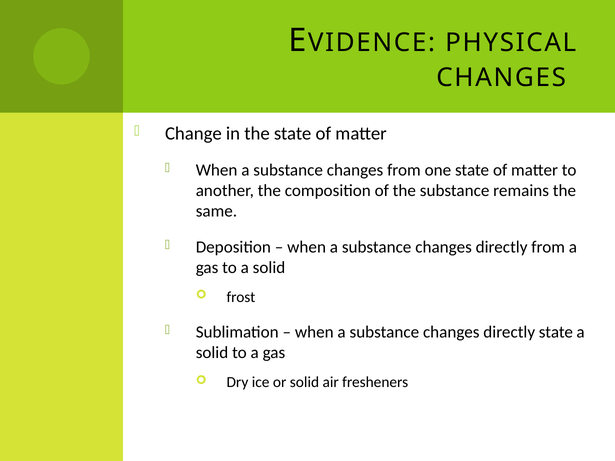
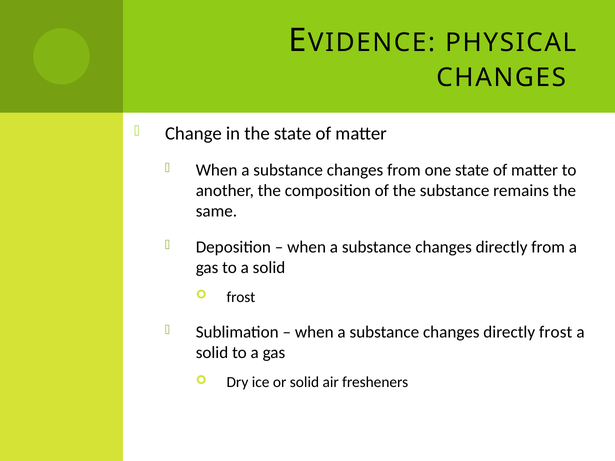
directly state: state -> frost (556, 332)
